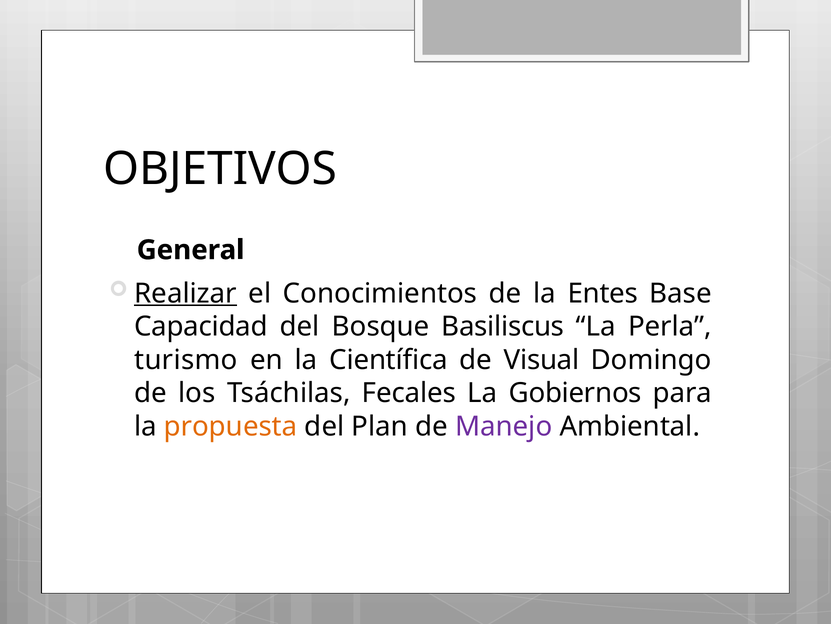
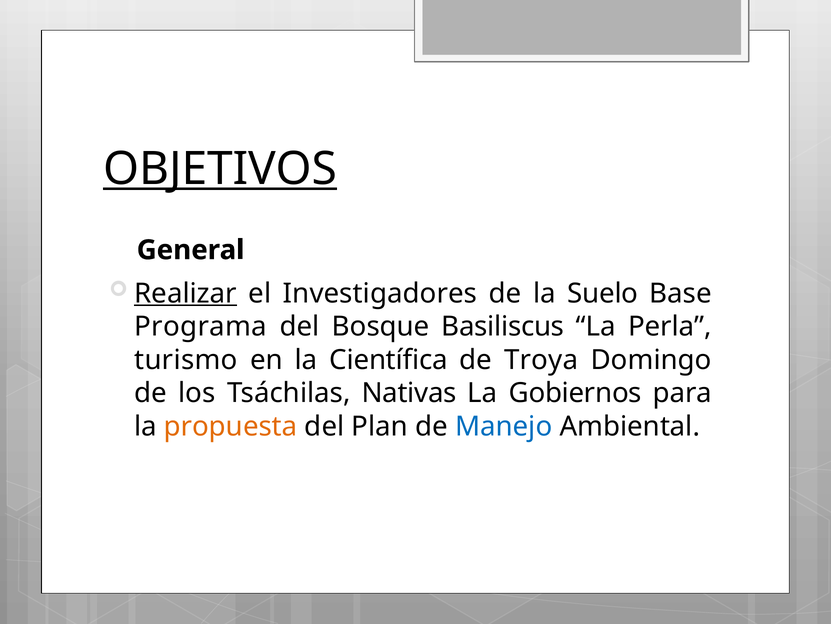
OBJETIVOS underline: none -> present (220, 169)
Conocimientos: Conocimientos -> Investigadores (380, 293)
Entes: Entes -> Suelo (603, 293)
Capacidad: Capacidad -> Programa (201, 326)
Visual: Visual -> Troya (541, 360)
Fecales: Fecales -> Nativas (409, 393)
Manejo colour: purple -> blue (504, 426)
